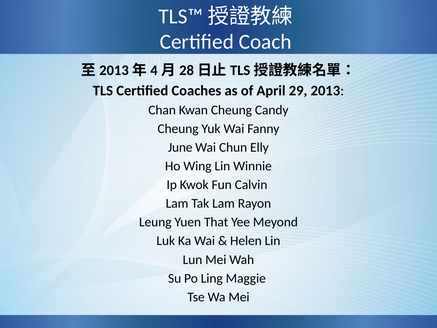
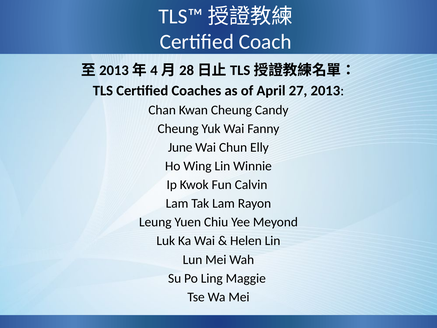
29: 29 -> 27 (298, 91)
That: That -> Chiu (216, 222)
